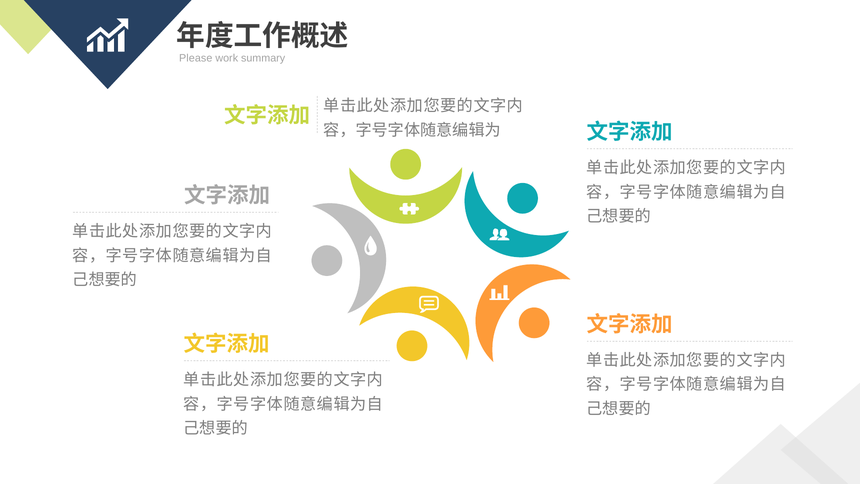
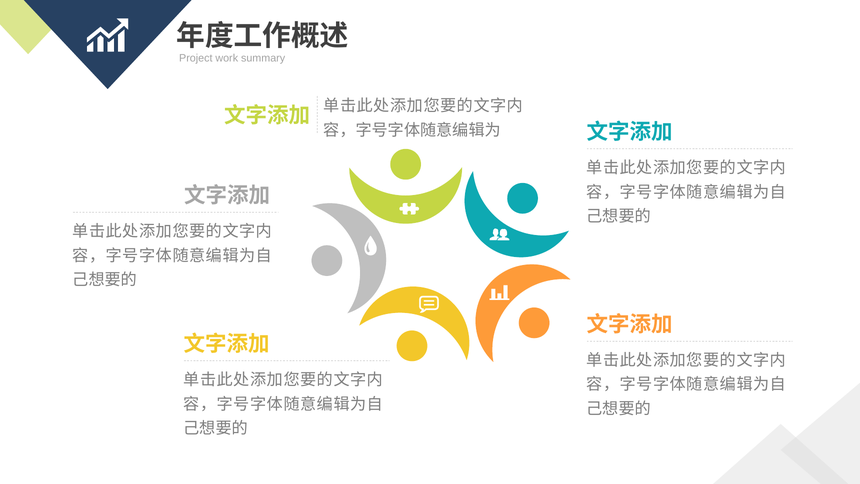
Please: Please -> Project (196, 58)
